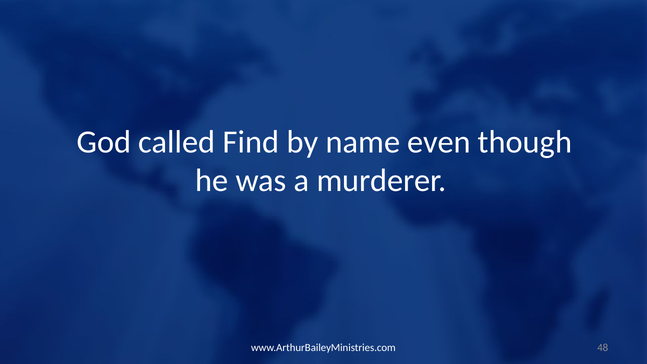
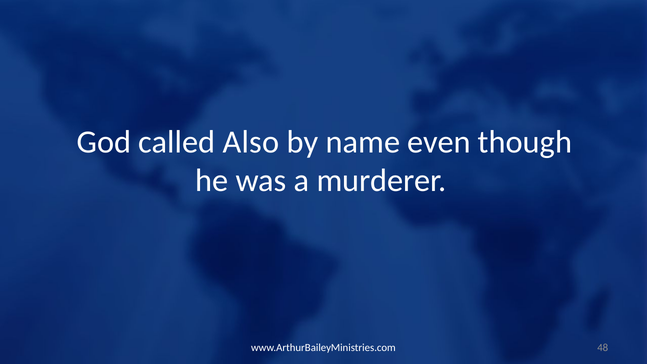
Find: Find -> Also (251, 142)
